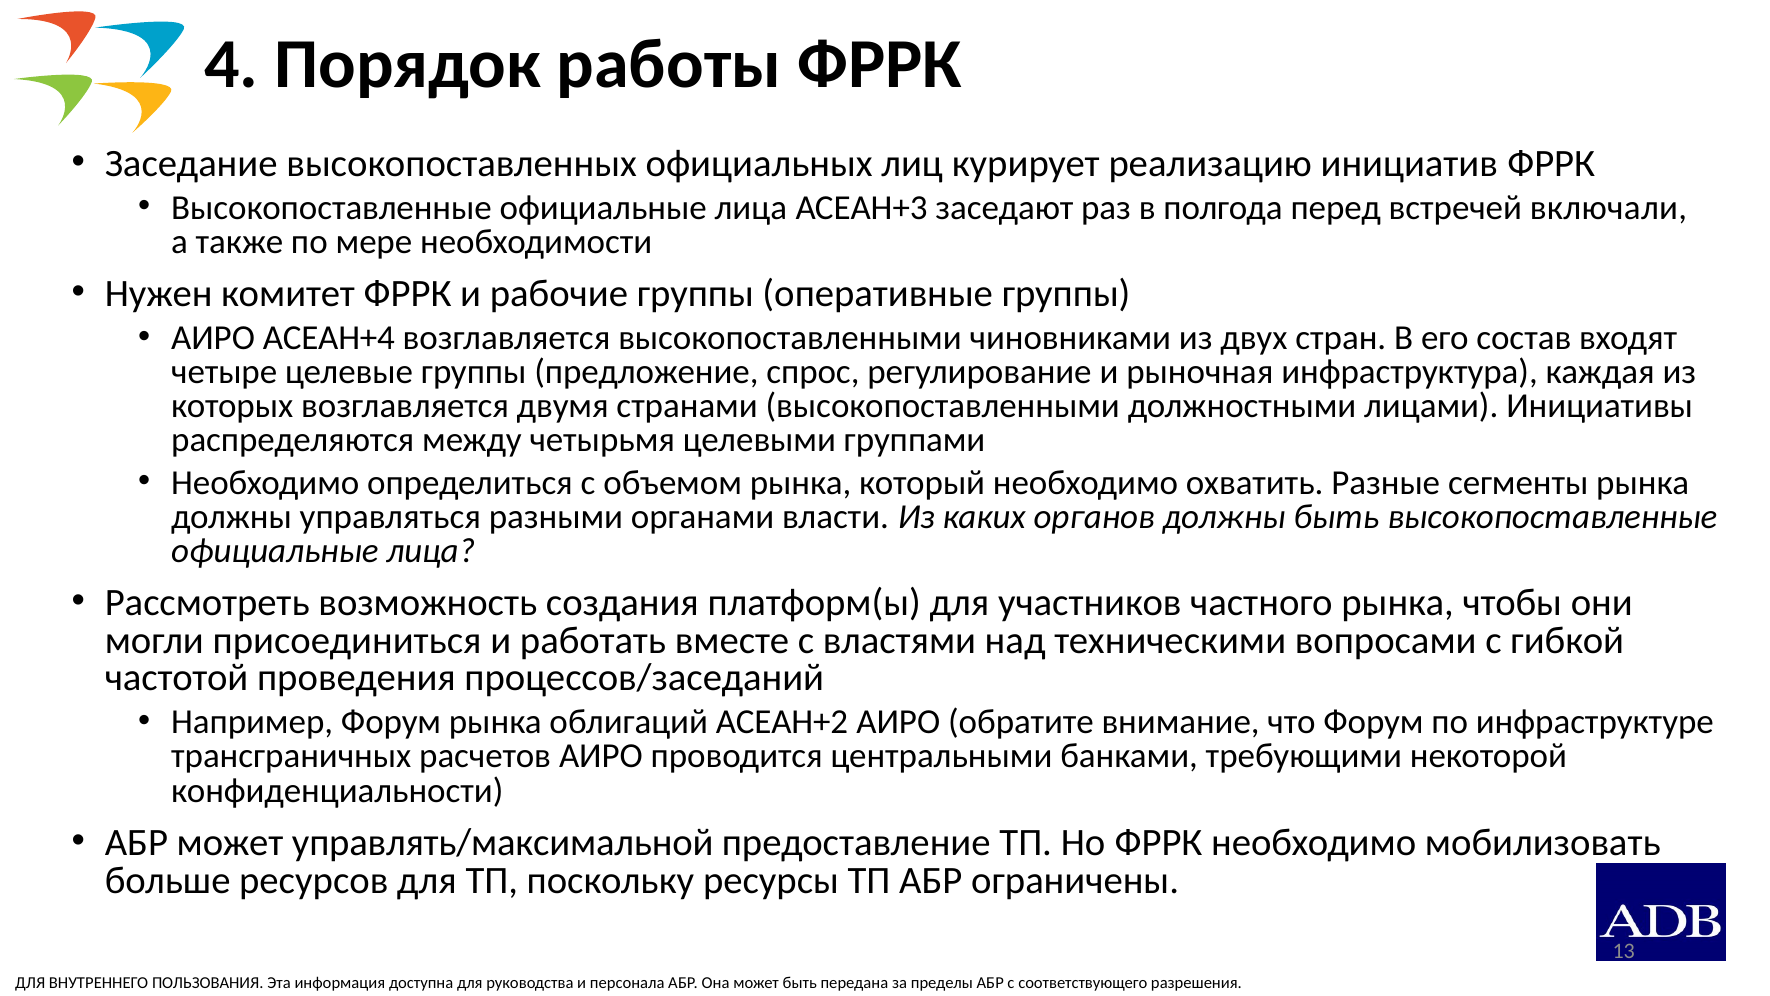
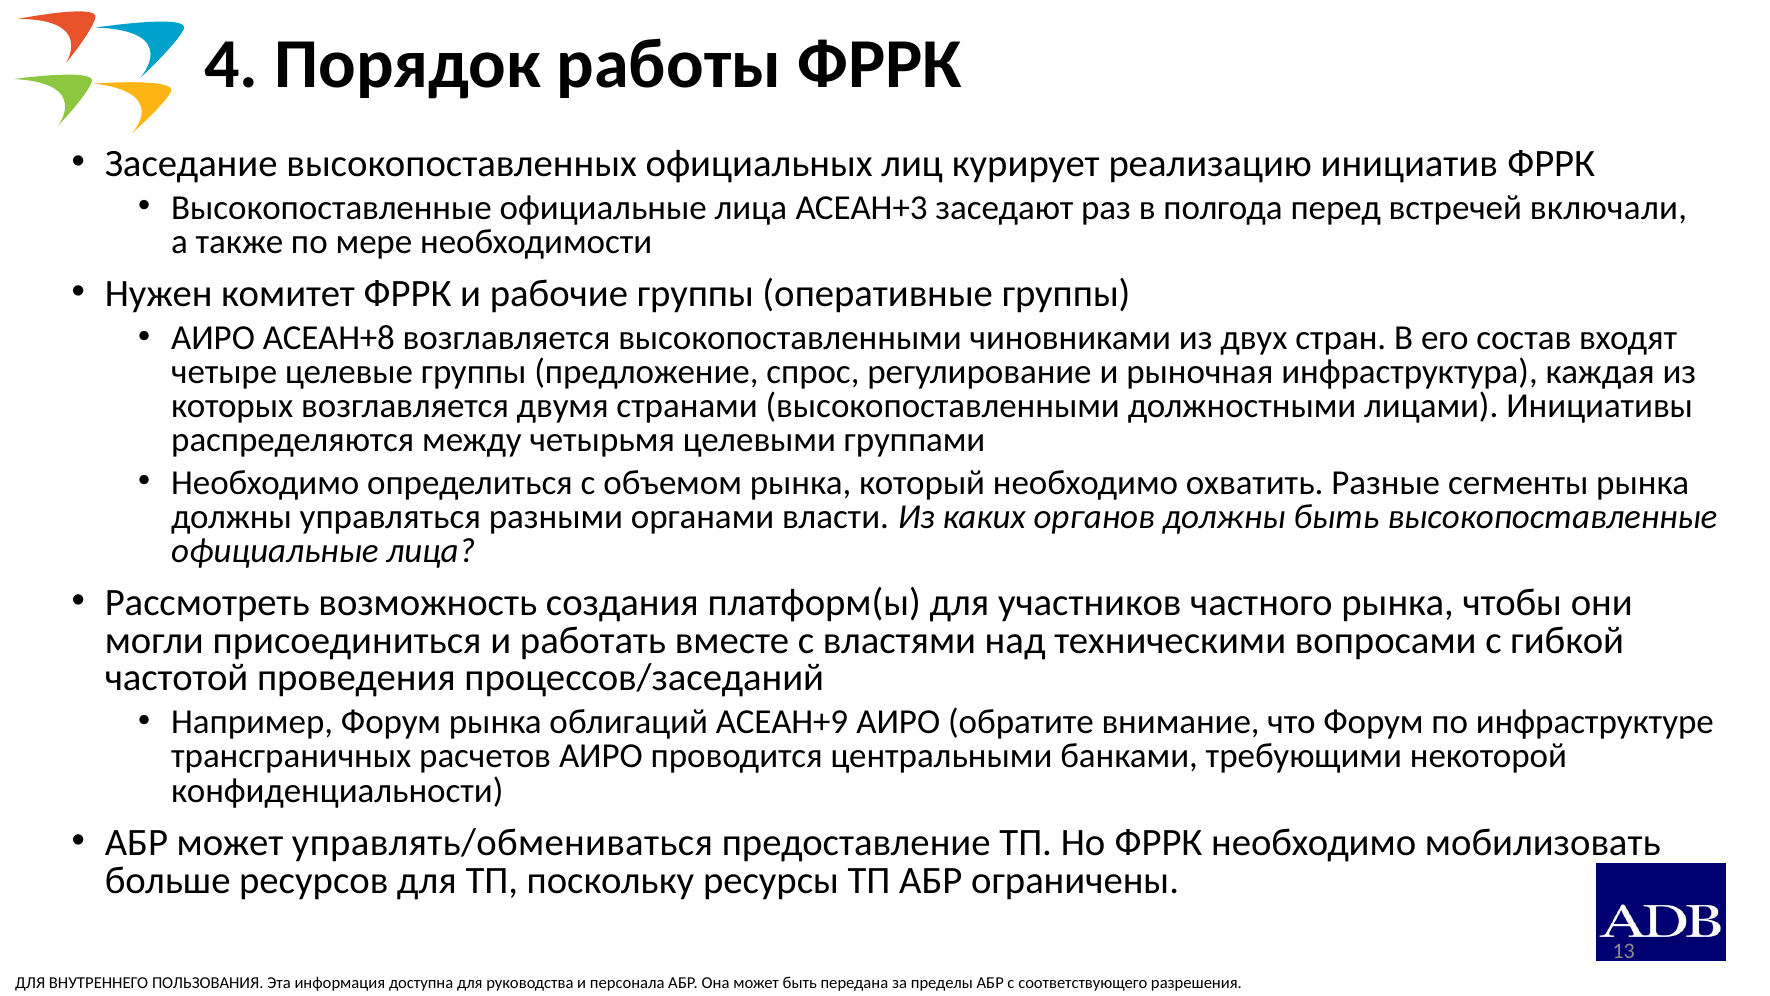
АСЕАН+4: АСЕАН+4 -> АСЕАН+8 (329, 338)
АСЕАН+2: АСЕАН+2 -> АСЕАН+9 (782, 722)
управлять/максимальной: управлять/максимальной -> управлять/обмениваться (502, 842)
